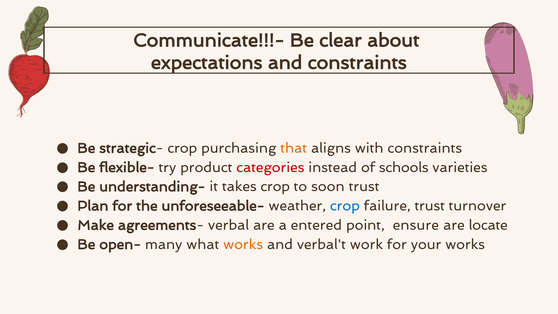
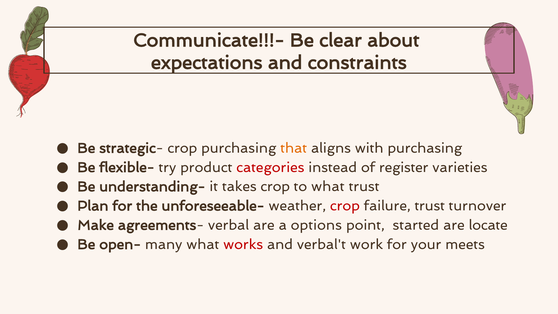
with constraints: constraints -> purchasing (425, 148)
schools: schools -> register (404, 167)
to soon: soon -> what (328, 187)
crop colour: blue -> red (345, 206)
entered: entered -> options (316, 225)
ensure: ensure -> started (416, 225)
works colour: orange -> red (243, 244)
your works: works -> meets (465, 244)
